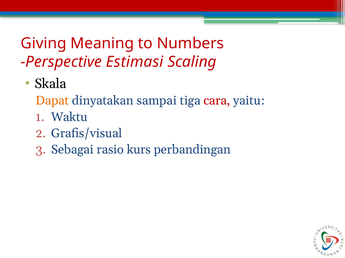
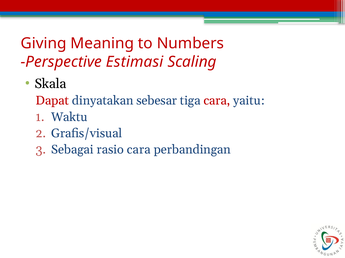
Dapat colour: orange -> red (52, 101)
sampai: sampai -> sebesar (157, 101)
rasio kurs: kurs -> cara (139, 150)
